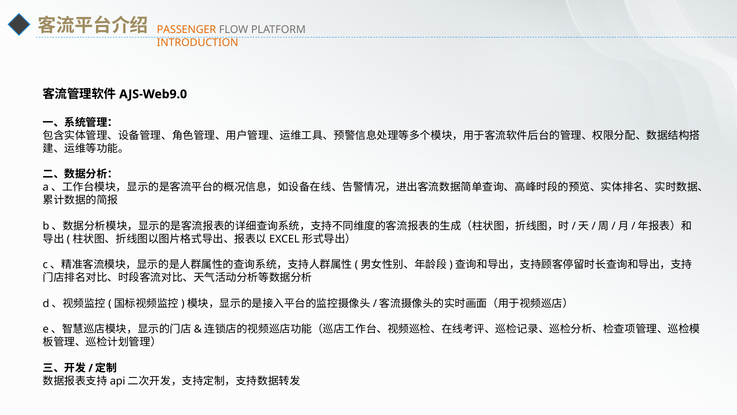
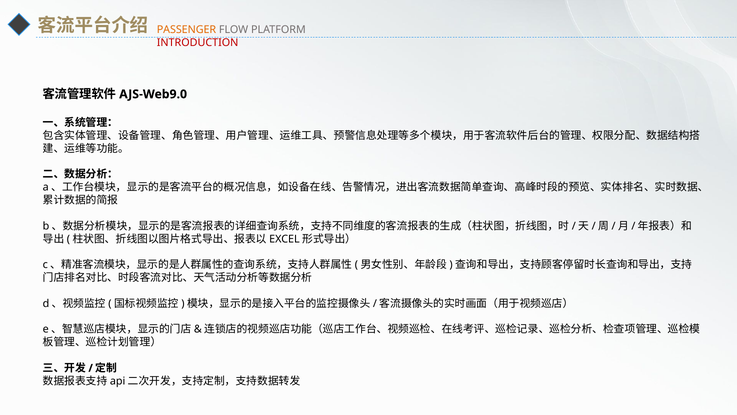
INTRODUCTION colour: orange -> red (198, 43)
